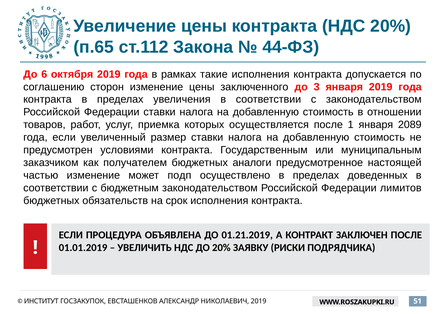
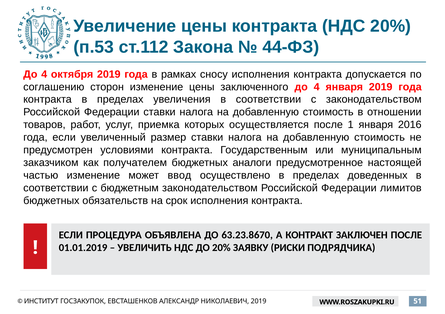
п.65: п.65 -> п.53 (94, 47)
6: 6 -> 4 (44, 74)
такие: такие -> сносу (214, 74)
заключенного до 3: 3 -> 4 (317, 87)
2089: 2089 -> 2016 (410, 125)
подп: подп -> ввод (179, 176)
01.21.2019: 01.21.2019 -> 63.23.8670 (247, 236)
